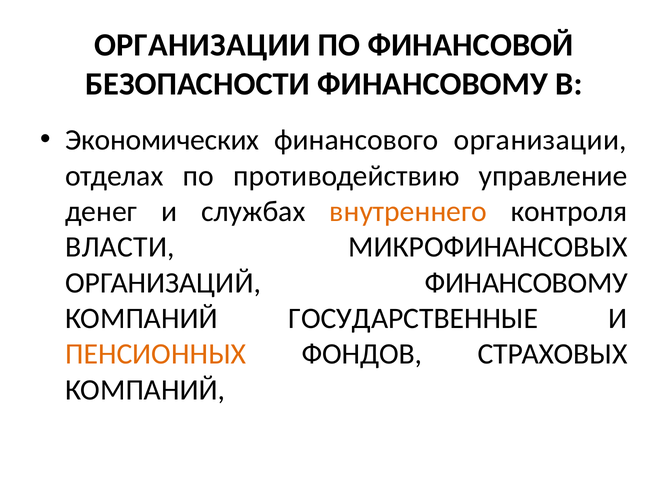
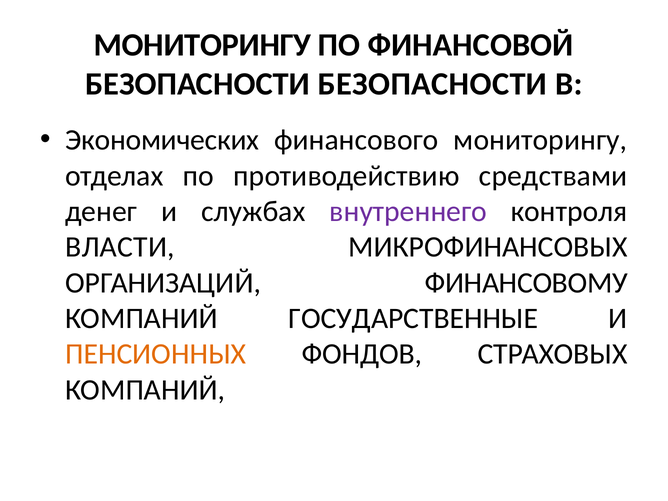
ОРГАНИЗАЦИИ: ОРГАНИЗАЦИИ -> МОНИТОРИНГУ (202, 45)
БЕЗОПАСНОСТИ ФИНАНСОВОМУ: ФИНАНСОВОМУ -> БЕЗОПАСНОСТИ (433, 84)
финансового организации: организации -> мониторингу (540, 140)
управление: управление -> средствами (553, 176)
внутреннего colour: orange -> purple (408, 211)
